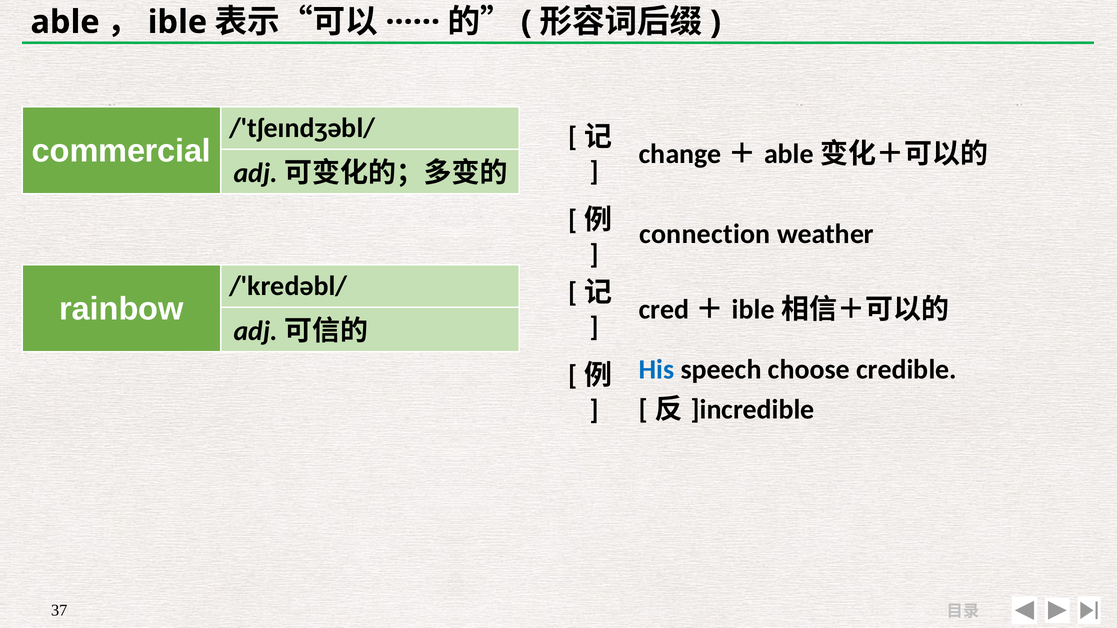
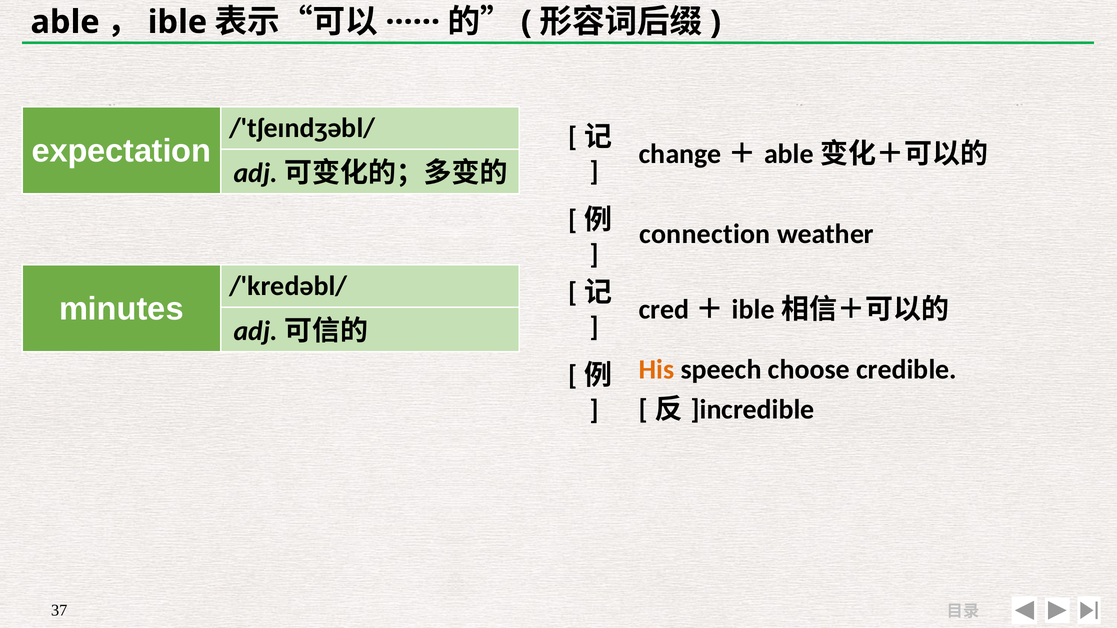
commercial: commercial -> expectation (121, 151)
rainbow: rainbow -> minutes (121, 309)
His colour: blue -> orange (657, 370)
